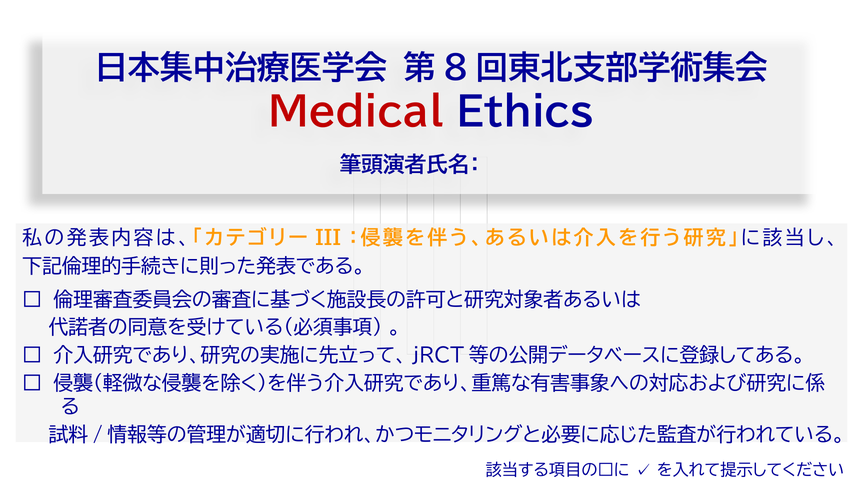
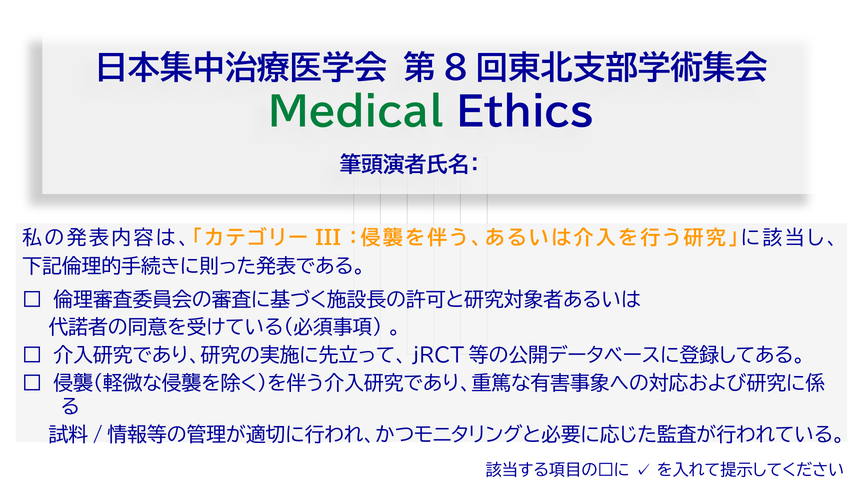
Medical colour: red -> green (356, 112)
